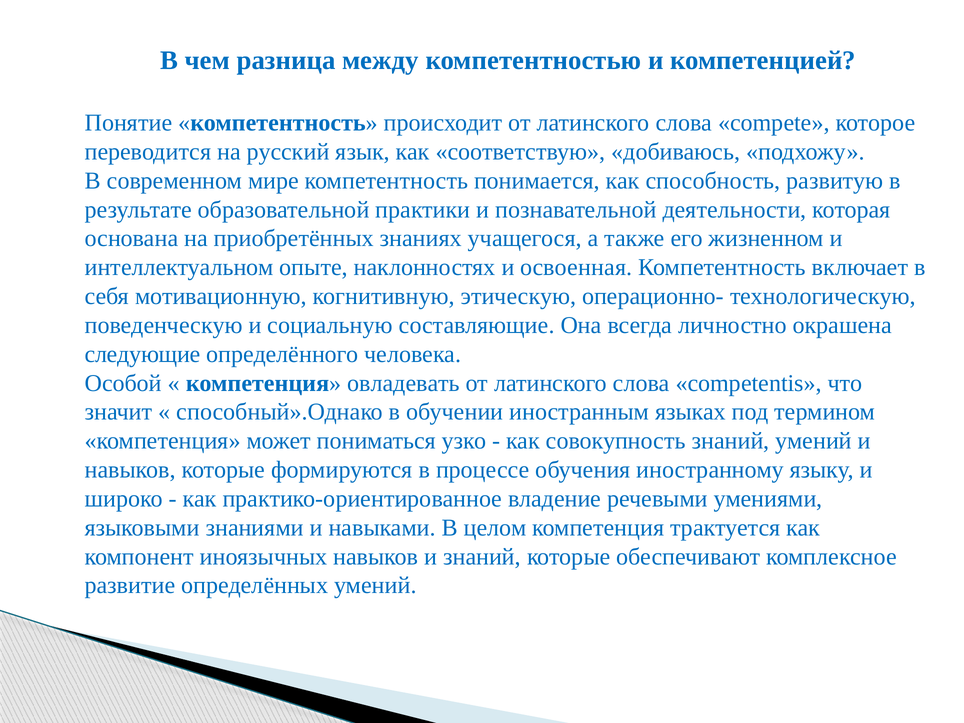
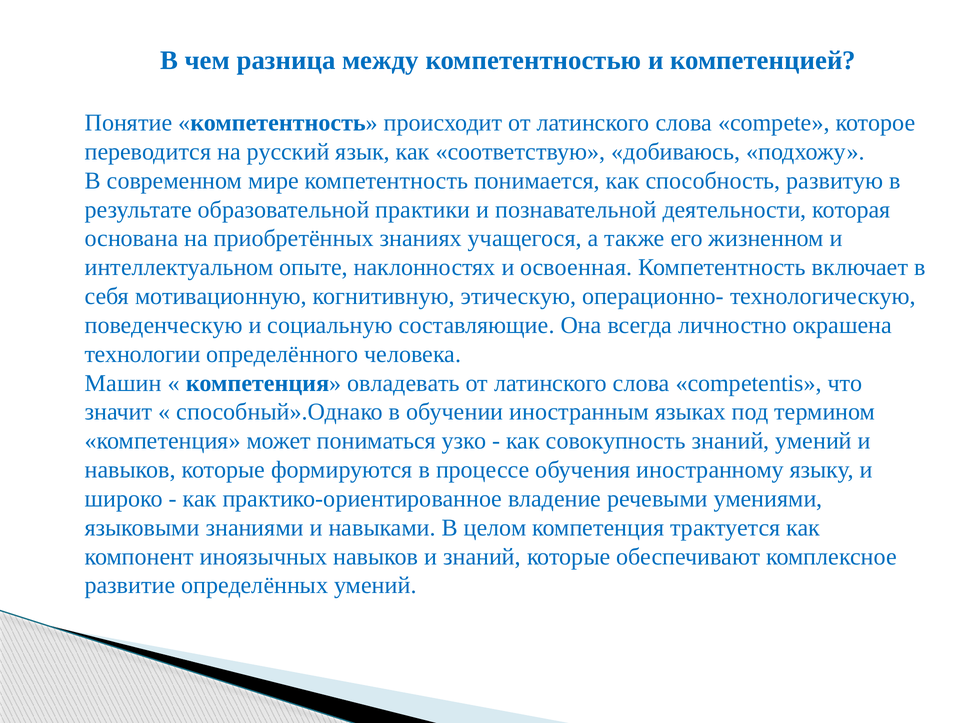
следующие: следующие -> технологии (143, 354)
Особой: Особой -> Машин (123, 383)
